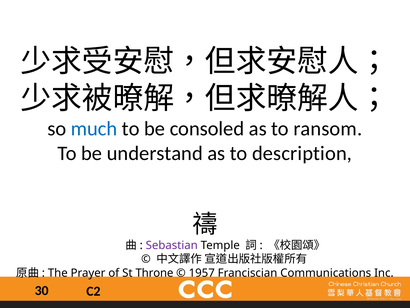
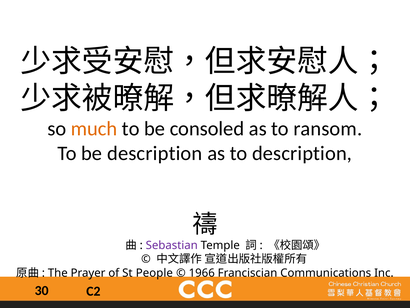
much colour: blue -> orange (94, 128)
be understand: understand -> description (155, 153)
Throne: Throne -> People (154, 272)
1957: 1957 -> 1966 (202, 272)
